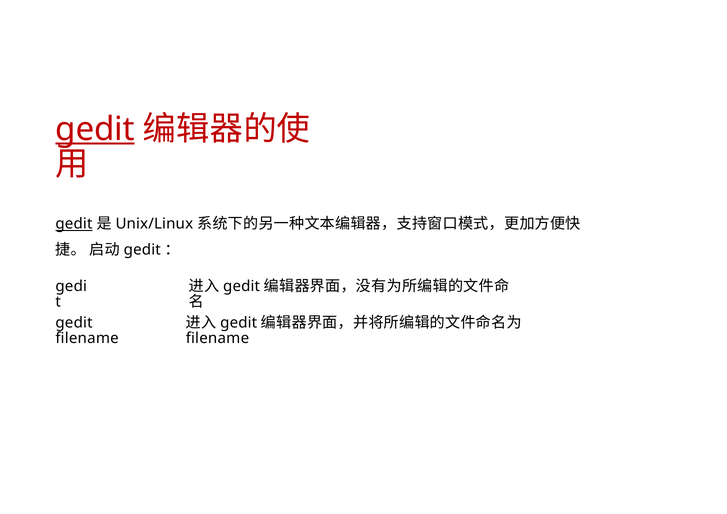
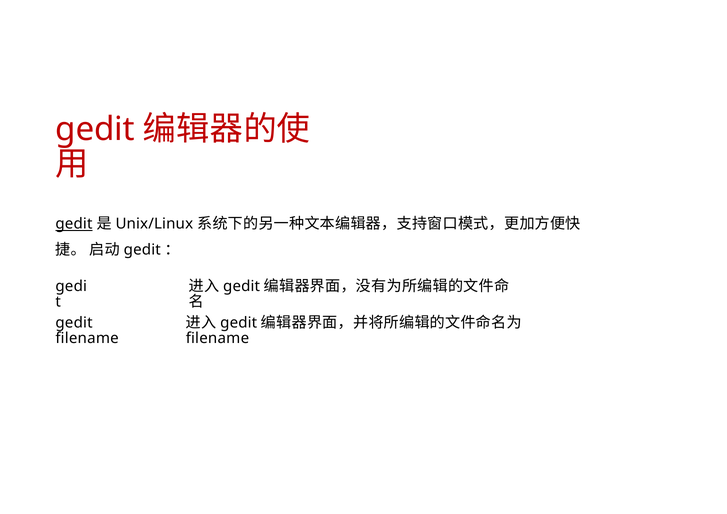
gedit underline: present -> none (95, 129)
